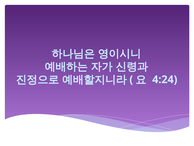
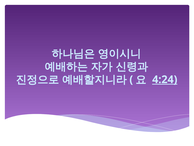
4:24 underline: none -> present (165, 79)
